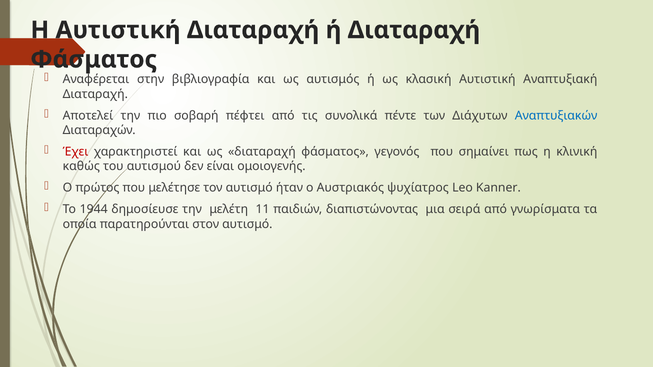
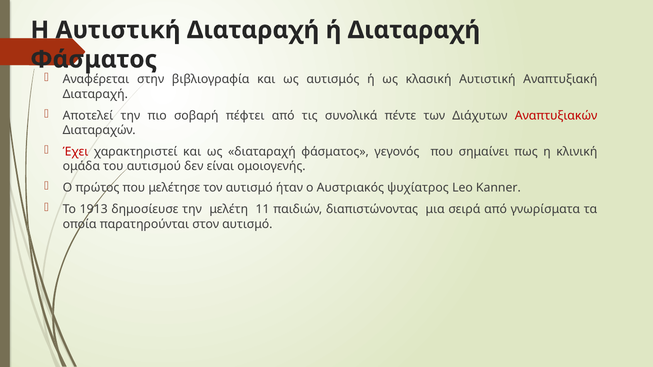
Αναπτυξιακών colour: blue -> red (556, 116)
καθώς: καθώς -> ομάδα (81, 167)
1944: 1944 -> 1913 (94, 210)
